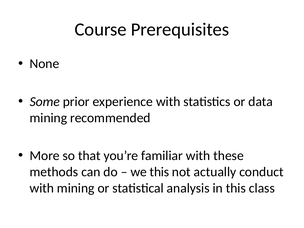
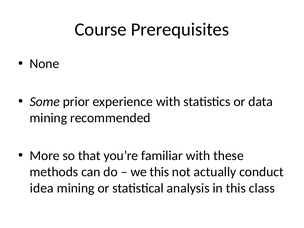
with: with -> idea (42, 188)
